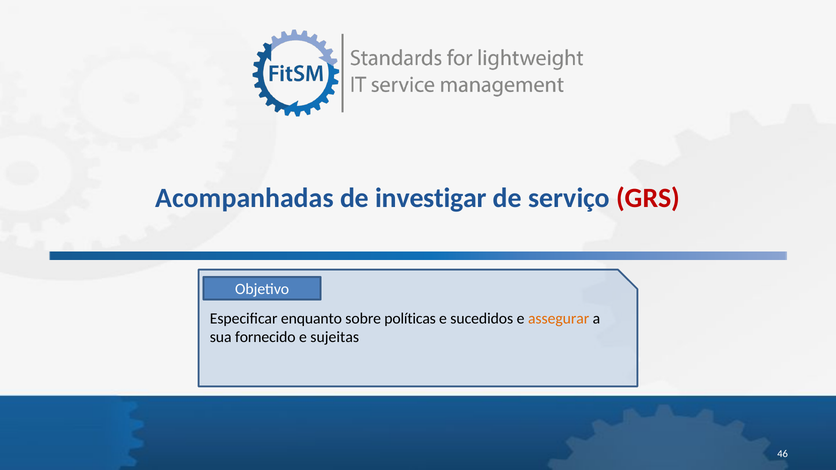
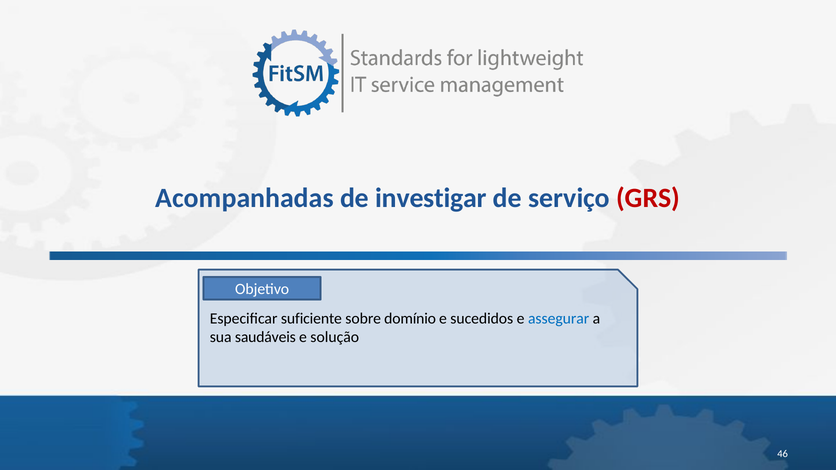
enquanto: enquanto -> suficiente (311, 319)
políticas: políticas -> domínio (410, 319)
assegurar colour: orange -> blue (559, 319)
fornecido: fornecido -> saudáveis (265, 337)
sujeitas: sujeitas -> solução (335, 337)
